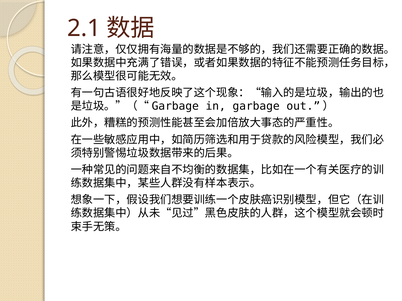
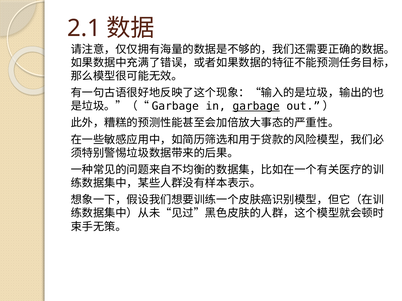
garbage underline: none -> present (256, 106)
